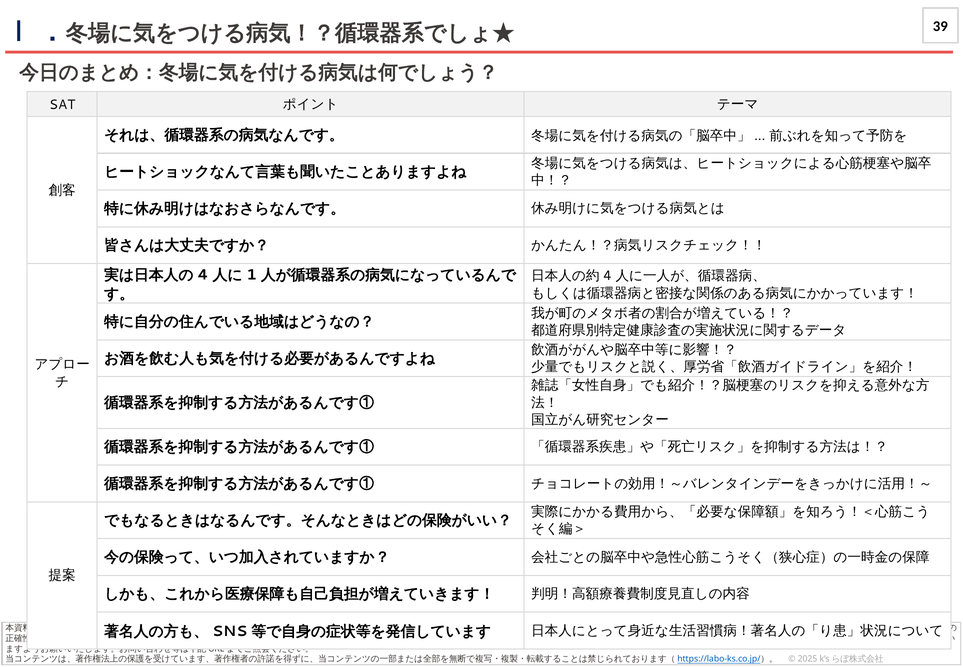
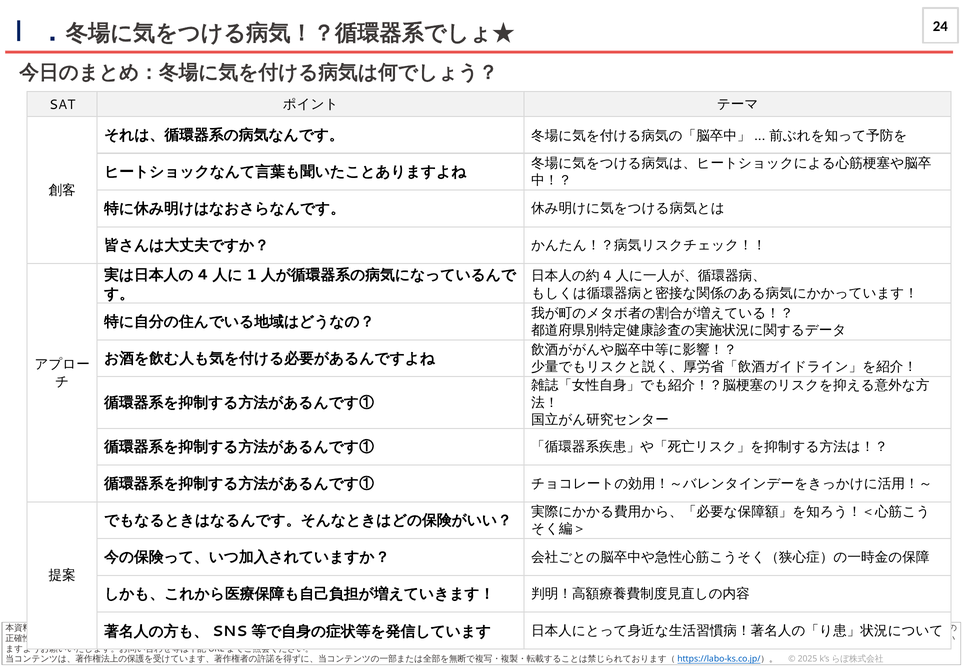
39: 39 -> 24 (940, 26)
